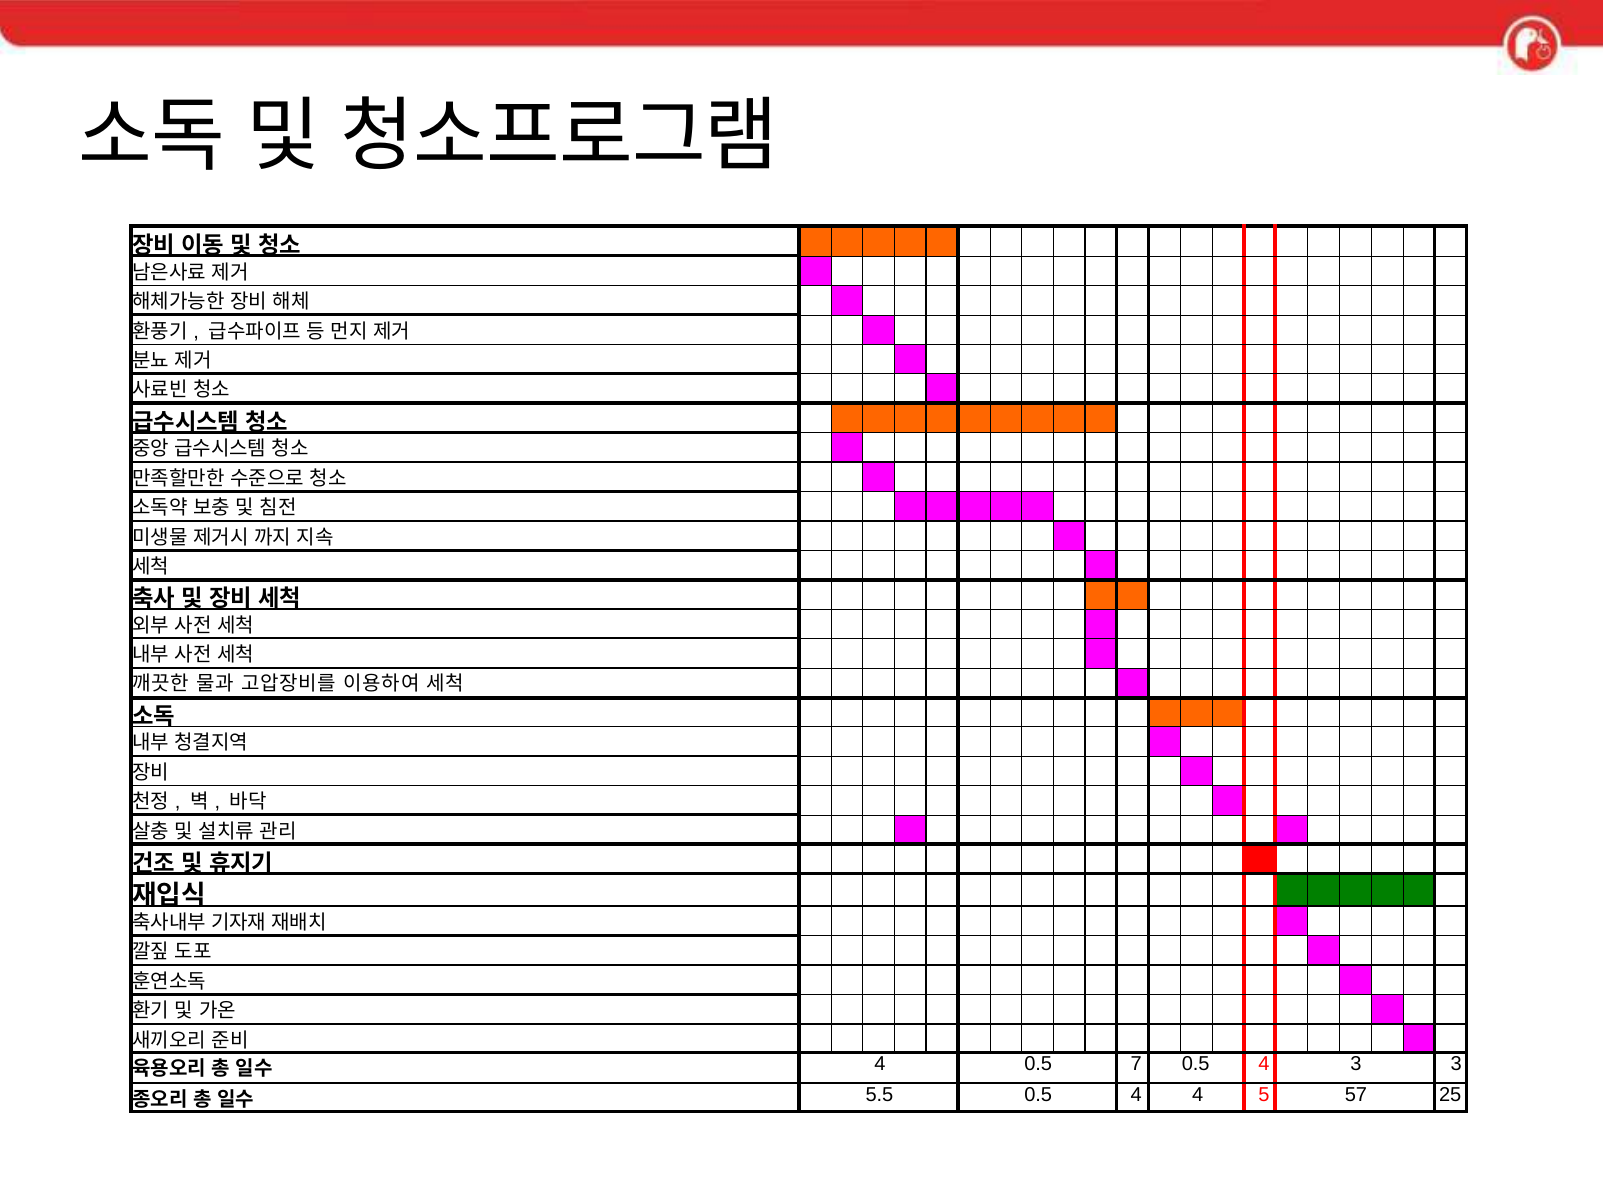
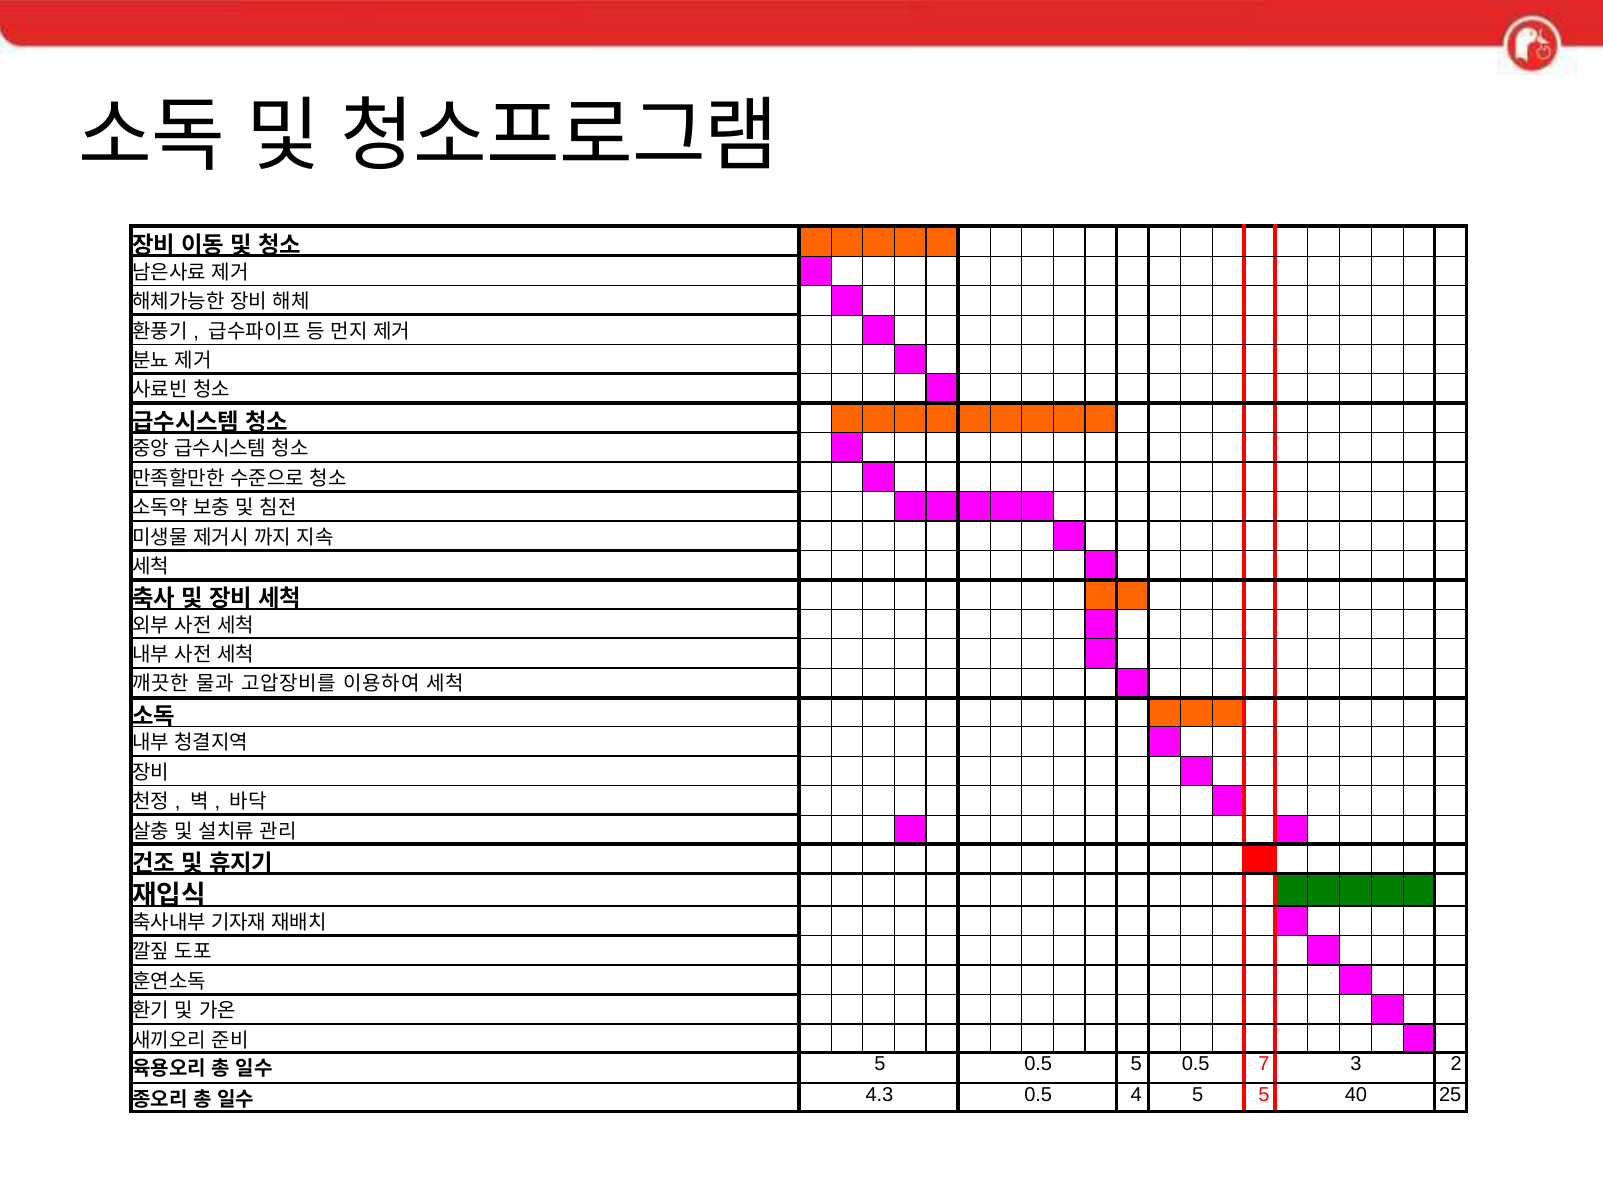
4: 4 -> 5 (880, 1063)
0.5 7: 7 -> 5 (1136, 1063)
4: 4 -> 7 (1264, 1063)
3 3: 3 -> 2 (1456, 1063)
5.5: 5.5 -> 4.3 (880, 1094)
4 4: 4 -> 5 (1198, 1094)
57: 57 -> 40 (1356, 1094)
